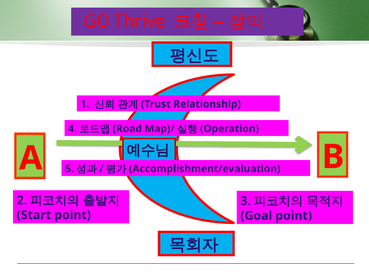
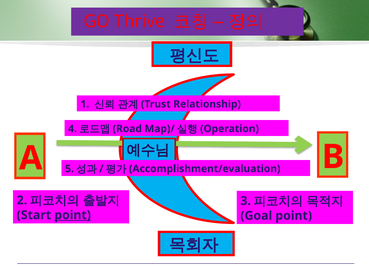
point underline: none -> present (73, 215)
